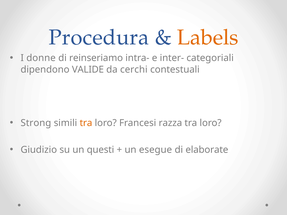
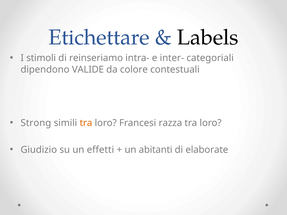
Procedura: Procedura -> Etichettare (99, 37)
Labels colour: orange -> black (208, 37)
donne: donne -> stimoli (41, 58)
cerchi: cerchi -> colore (134, 70)
questi: questi -> effetti (100, 150)
esegue: esegue -> abitanti (156, 150)
